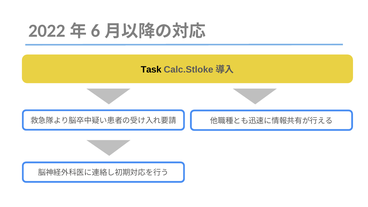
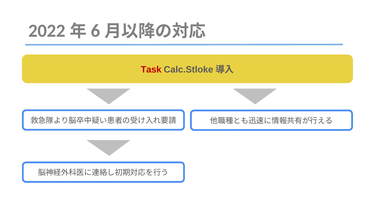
Task colour: black -> red (151, 69)
